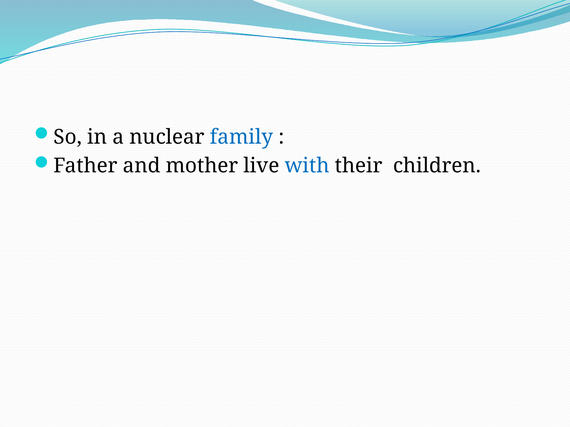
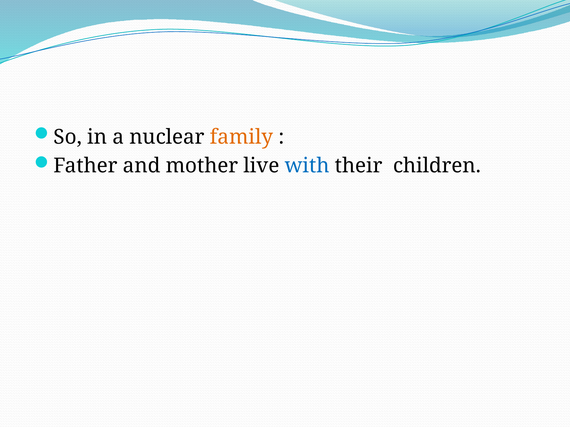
family colour: blue -> orange (242, 137)
